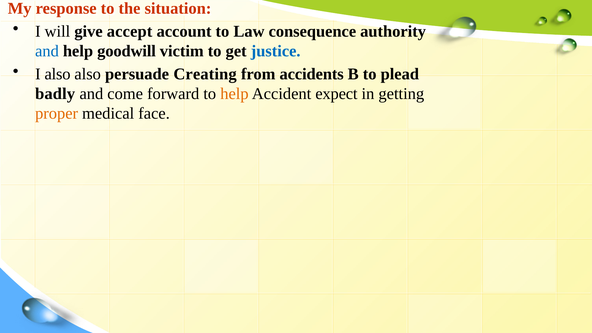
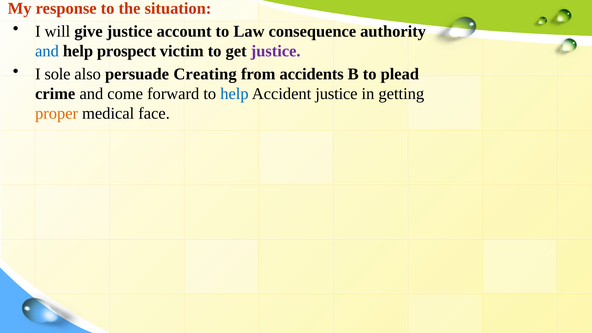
give accept: accept -> justice (130, 31)
goodwill: goodwill -> prospect (127, 51)
justice colour: blue -> purple (276, 51)
I also: also -> sole (58, 74)
badly: badly -> crime (55, 94)
help colour: orange -> blue (234, 94)
Accident expect: expect -> justice (336, 94)
